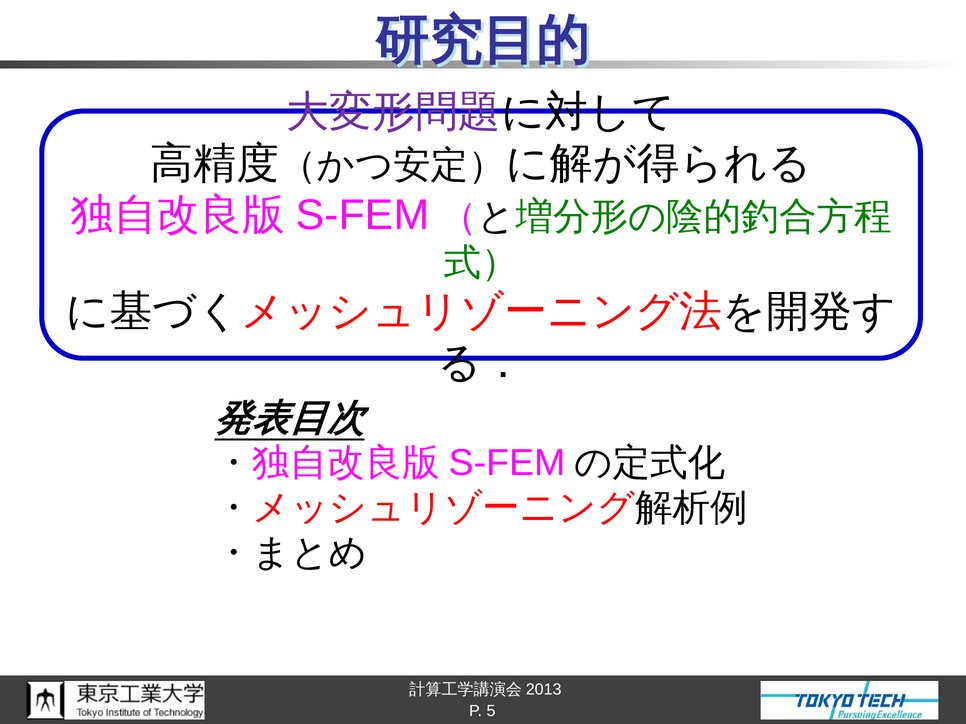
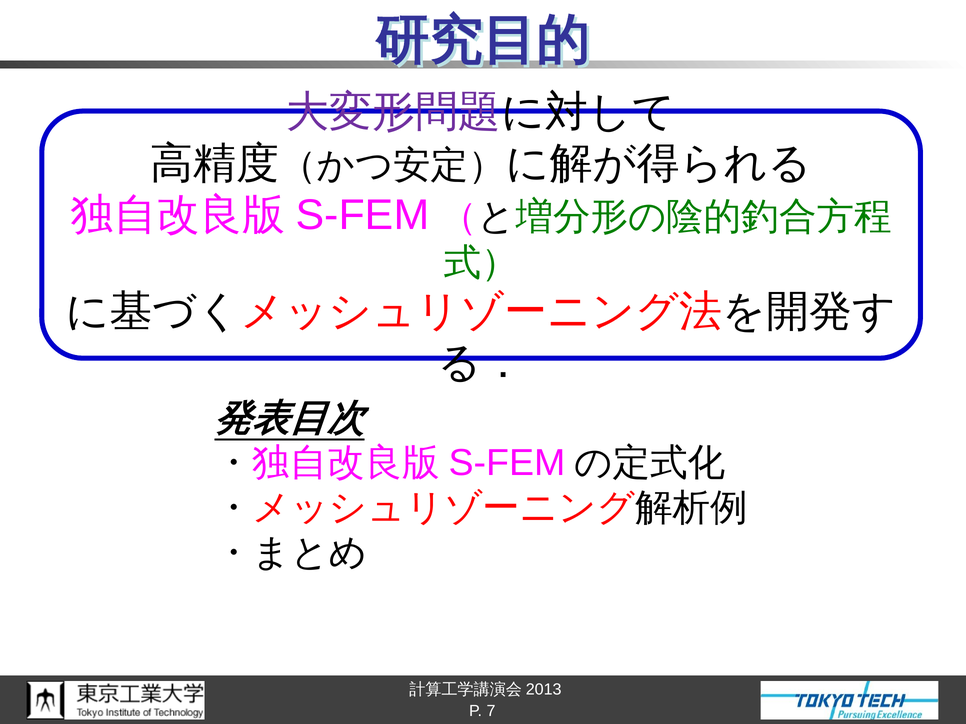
5: 5 -> 7 (491, 712)
